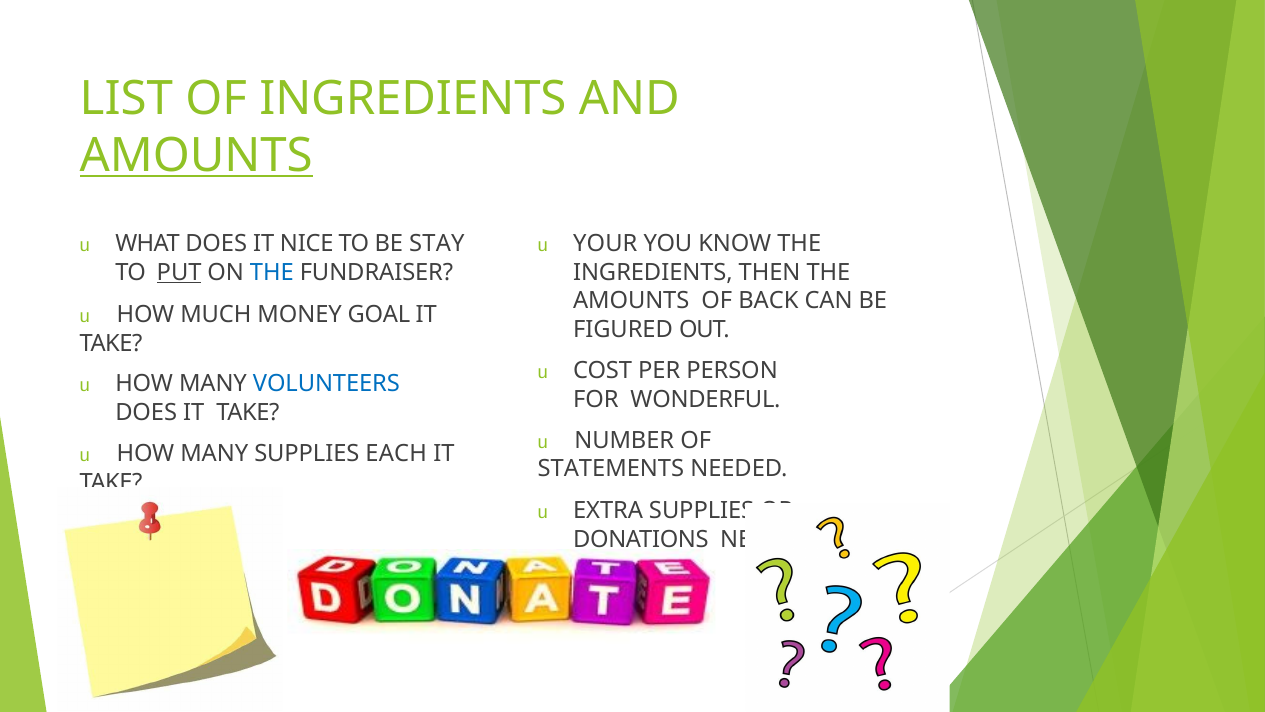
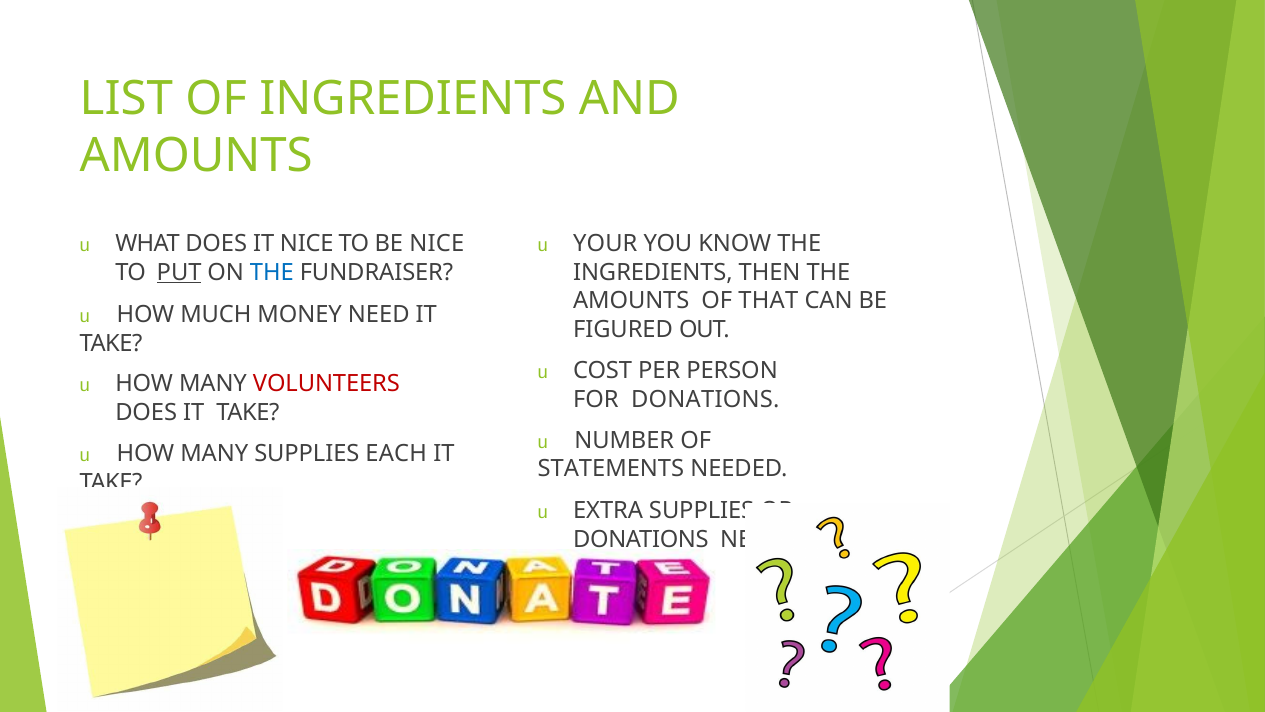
AMOUNTS underline: present -> none (196, 155)
BE STAY: STAY -> NICE (437, 243)
BACK: BACK -> THAT (768, 301)
GOAL: GOAL -> NEED (379, 315)
VOLUNTEERS colour: blue -> red (326, 384)
FOR WONDERFUL: WONDERFUL -> DONATIONS (705, 399)
